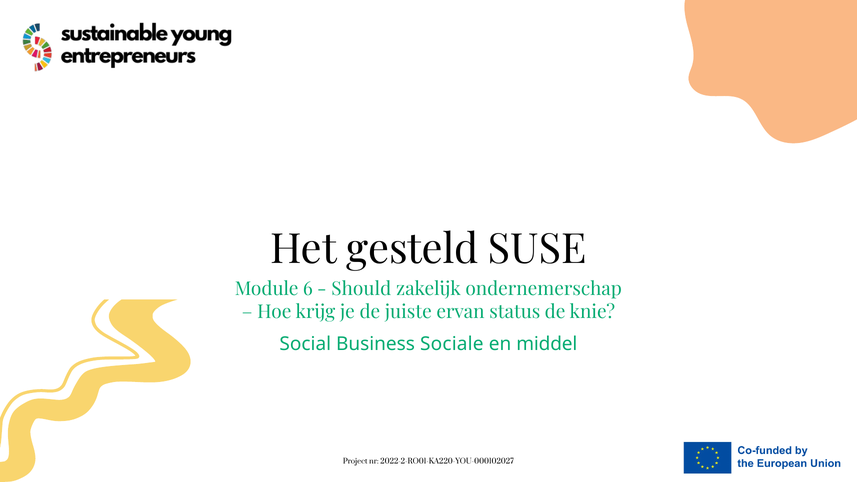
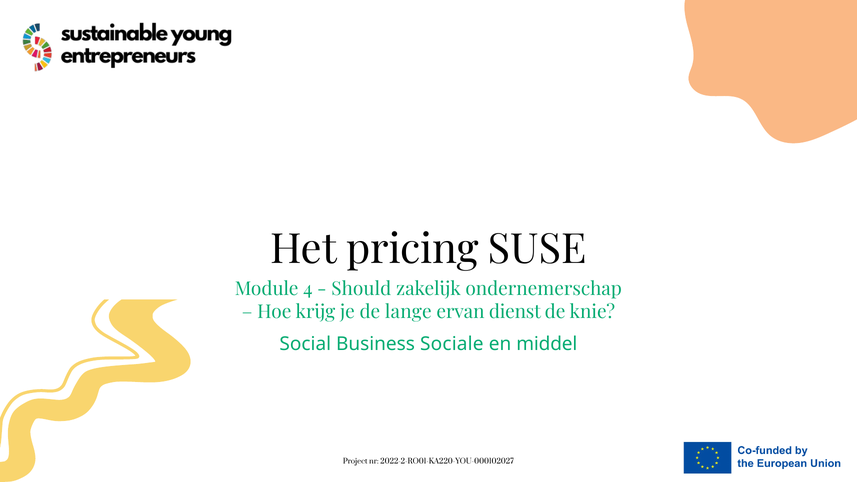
gesteld: gesteld -> pricing (413, 250)
6: 6 -> 4 (308, 289)
juiste: juiste -> lange (408, 312)
status: status -> dienst (515, 312)
